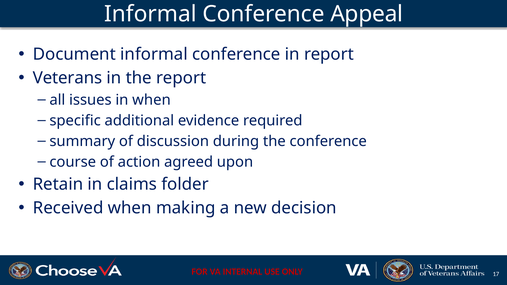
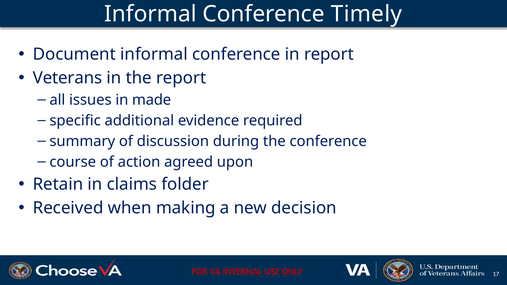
Appeal: Appeal -> Timely (366, 14)
in when: when -> made (152, 100)
